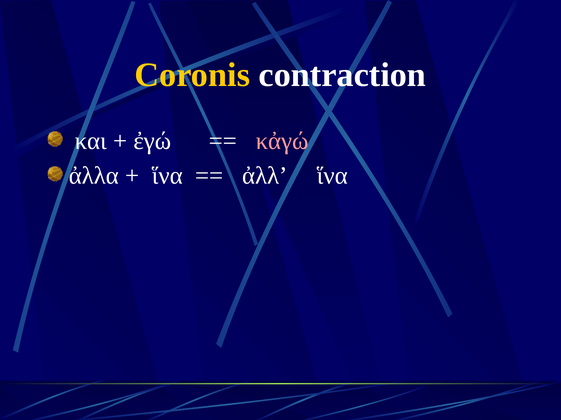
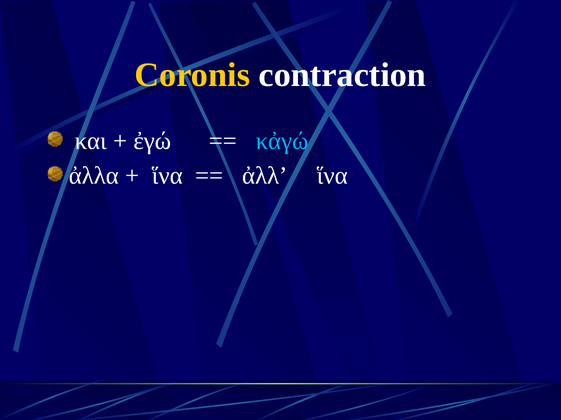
κἀγώ colour: pink -> light blue (282, 141)
